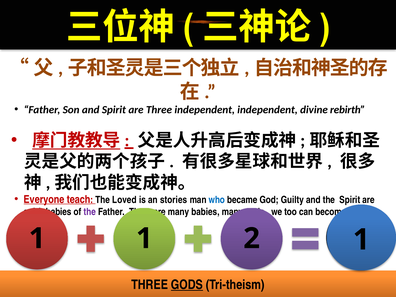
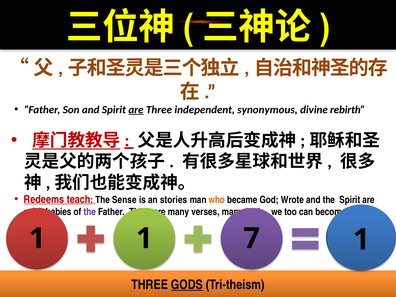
are underline: none -> present (136, 110)
independent independent: independent -> synonymous (267, 110)
Everyone: Everyone -> Redeems (44, 199)
Loved: Loved -> Sense (124, 200)
who colour: blue -> orange (217, 200)
Guilty: Guilty -> Wrote (292, 200)
babies: babies -> verses (205, 212)
2: 2 -> 7 (252, 238)
